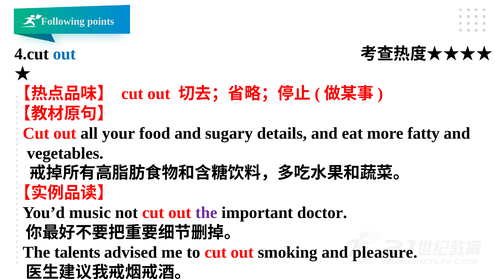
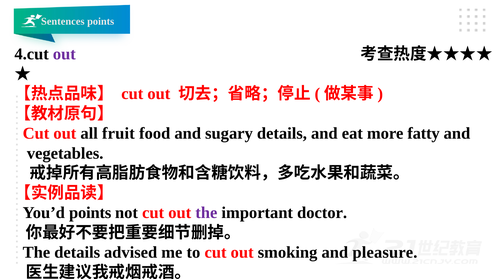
Following: Following -> Sentences (63, 21)
out colour: blue -> purple (64, 54)
your: your -> fruit (118, 133)
You’d music: music -> points (90, 212)
The talents: talents -> details (77, 252)
